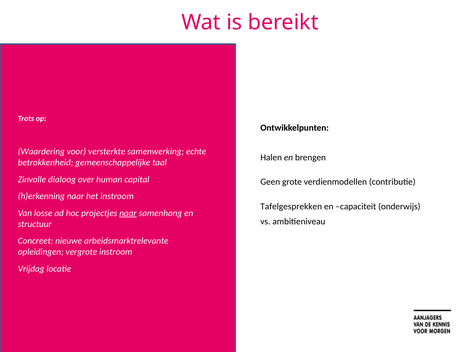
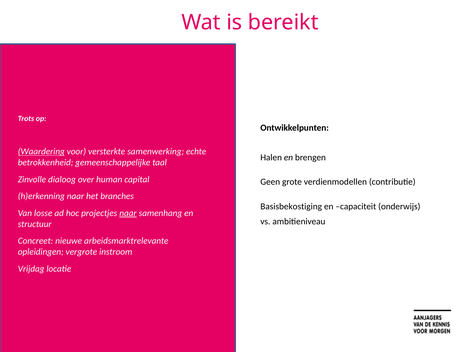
Waardering underline: none -> present (41, 152)
het instroom: instroom -> branches (117, 197)
Tafelgesprekken: Tafelgesprekken -> Basisbekostiging (291, 207)
